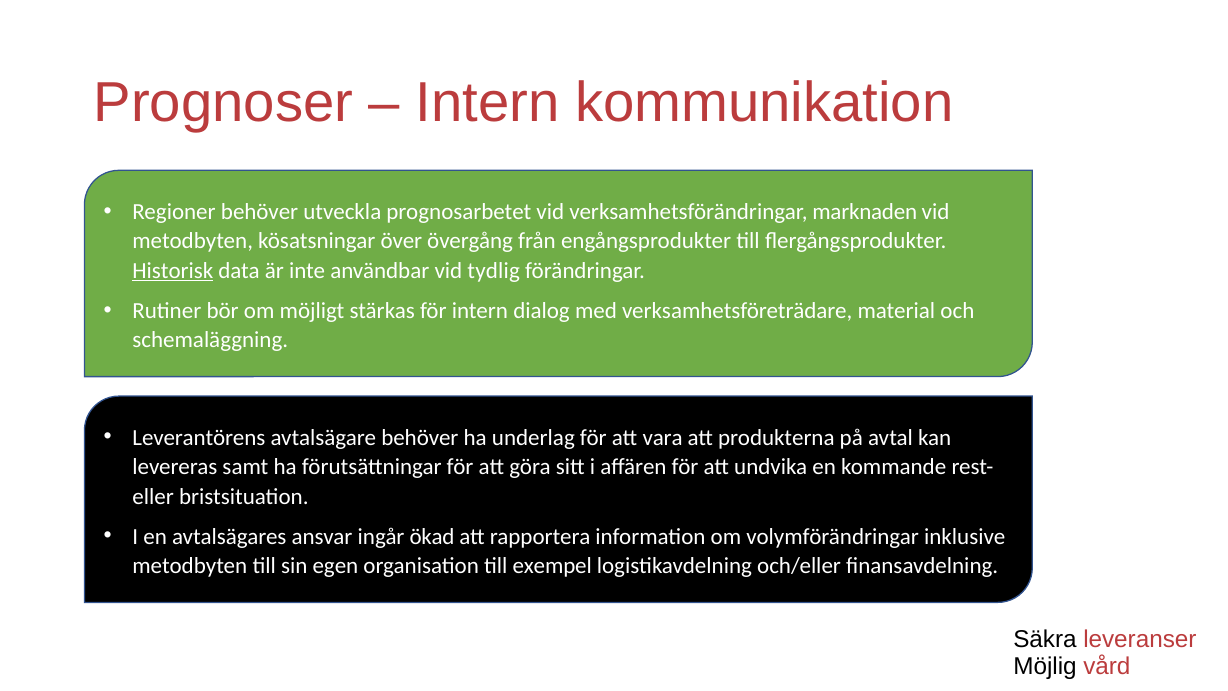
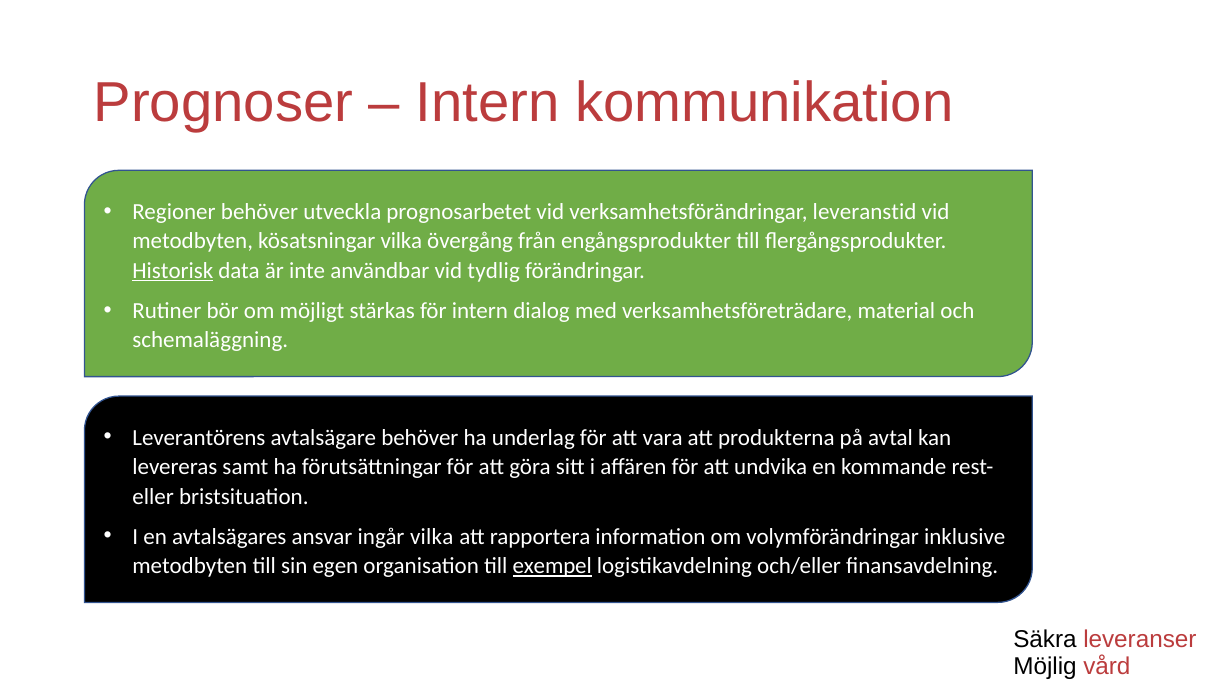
marknaden: marknaden -> leveranstid (865, 212)
kösatsningar över: över -> vilka (401, 241)
ingår ökad: ökad -> vilka (432, 536)
exempel underline: none -> present (552, 566)
